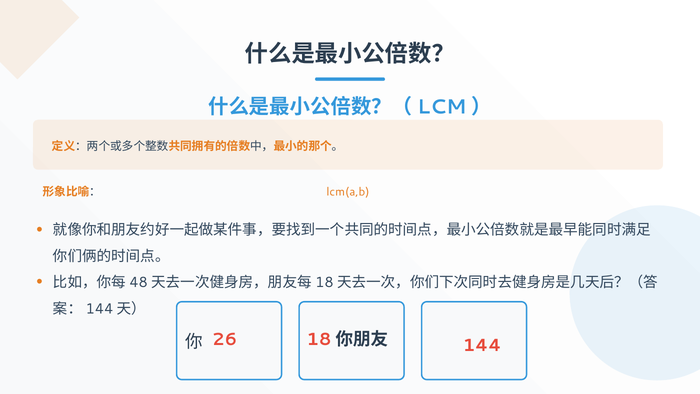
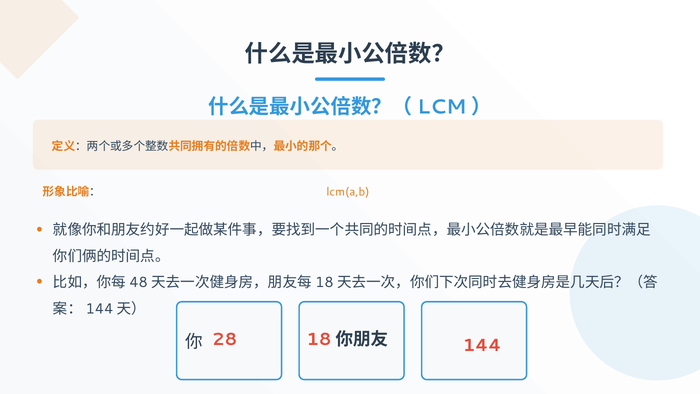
26: 26 -> 28 (225, 339)
